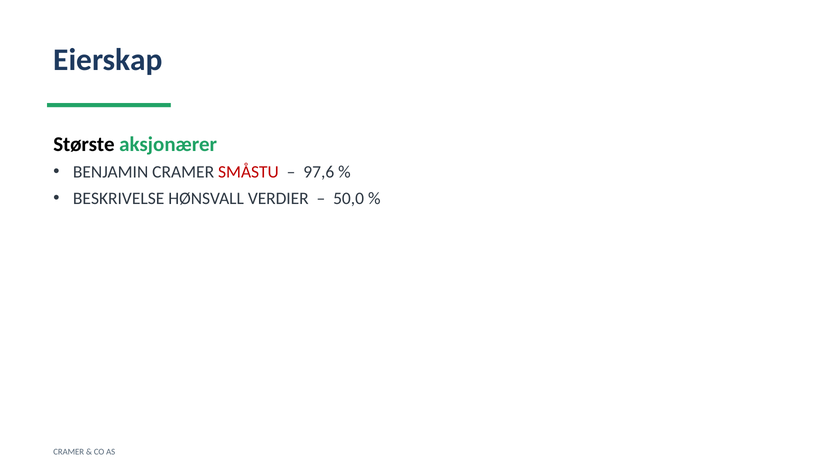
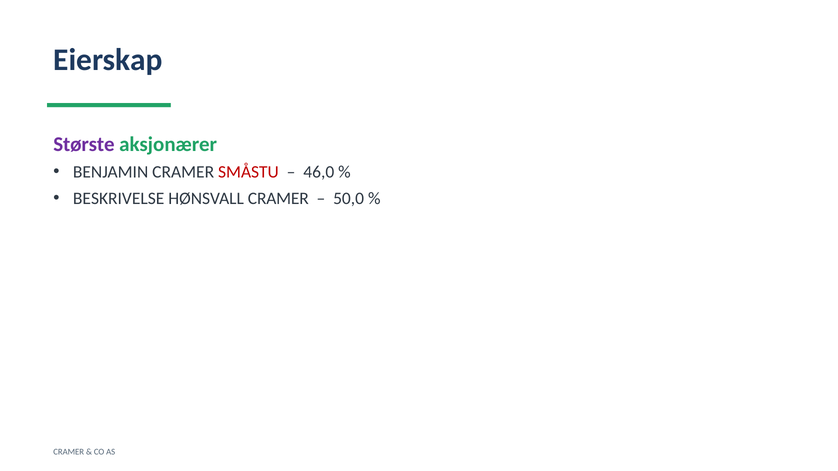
Største colour: black -> purple (84, 144)
97,6: 97,6 -> 46,0 (319, 172)
HØNSVALL VERDIER: VERDIER -> CRAMER (278, 199)
